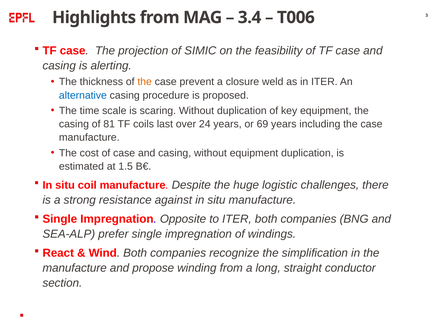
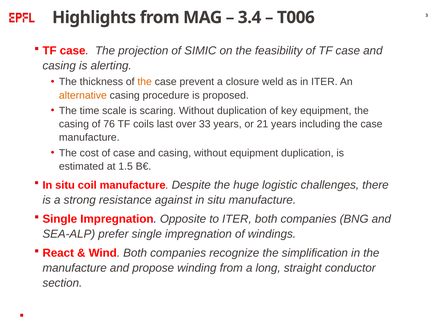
alternative colour: blue -> orange (83, 95)
81: 81 -> 76 (109, 124)
24: 24 -> 33 (205, 124)
69: 69 -> 21 (262, 124)
